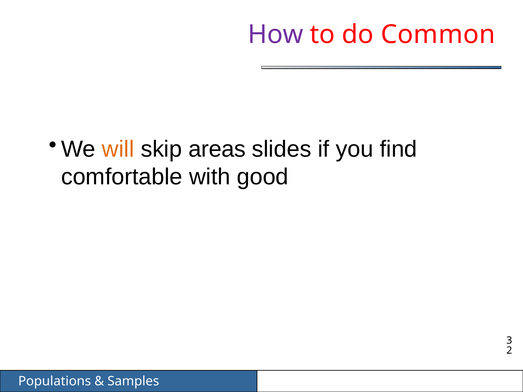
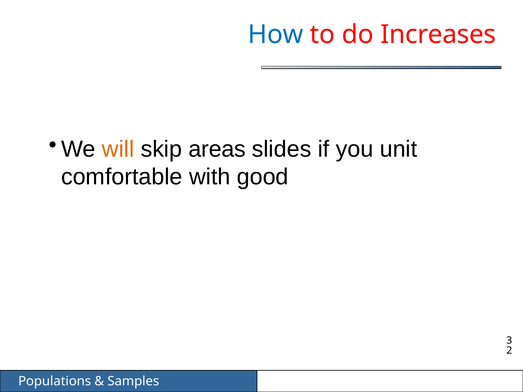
How colour: purple -> blue (276, 35)
Common: Common -> Increases (438, 35)
find: find -> unit (398, 149)
